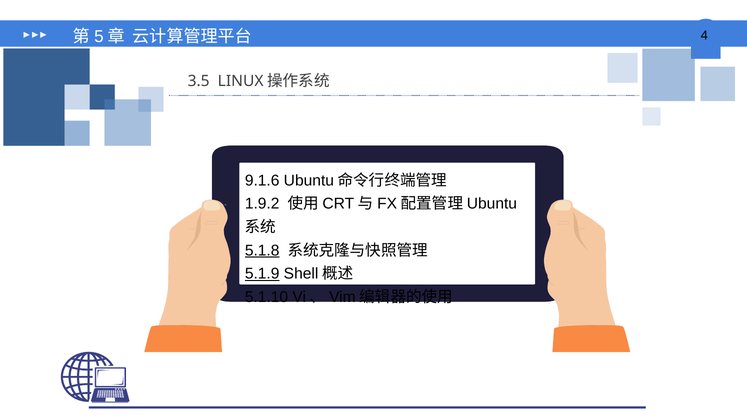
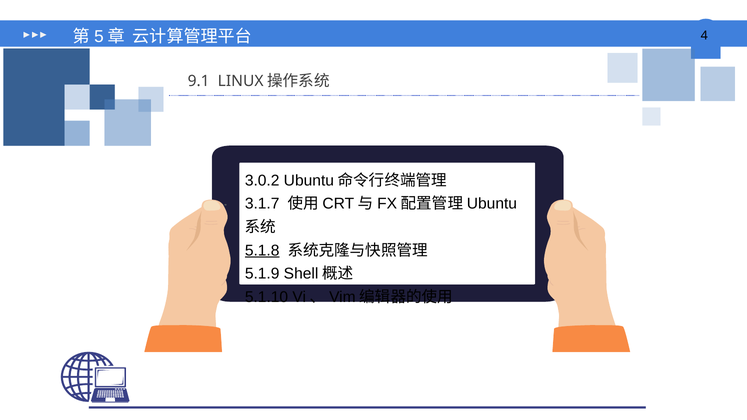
3.5: 3.5 -> 9.1 (199, 81)
9.1.6: 9.1.6 -> 3.0.2 (262, 180)
1.9.2: 1.9.2 -> 3.1.7 (262, 204)
5.1.9 underline: present -> none (262, 274)
